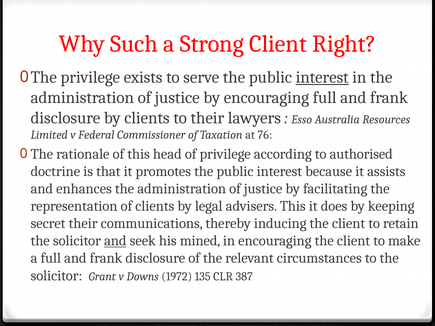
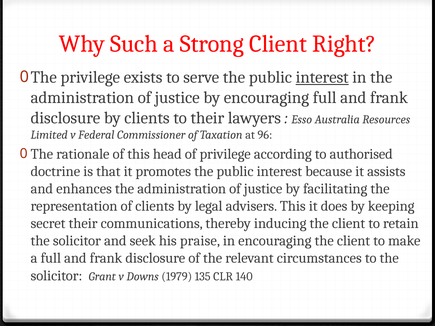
76: 76 -> 96 (265, 135)
and underline: present -> none (115, 241)
mined: mined -> praise (200, 241)
1972: 1972 -> 1979 (177, 277)
387: 387 -> 140 (244, 277)
